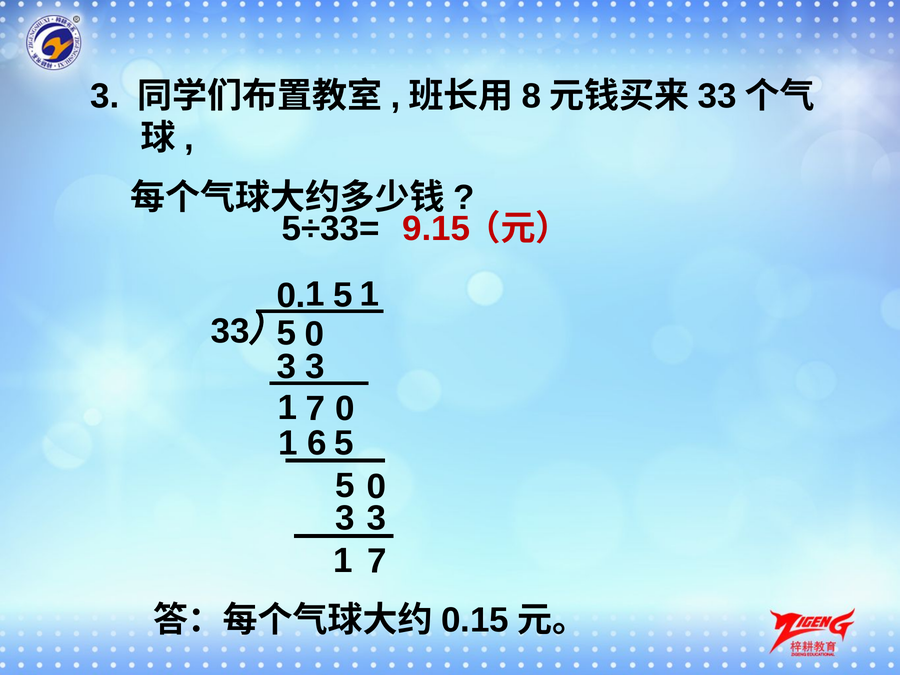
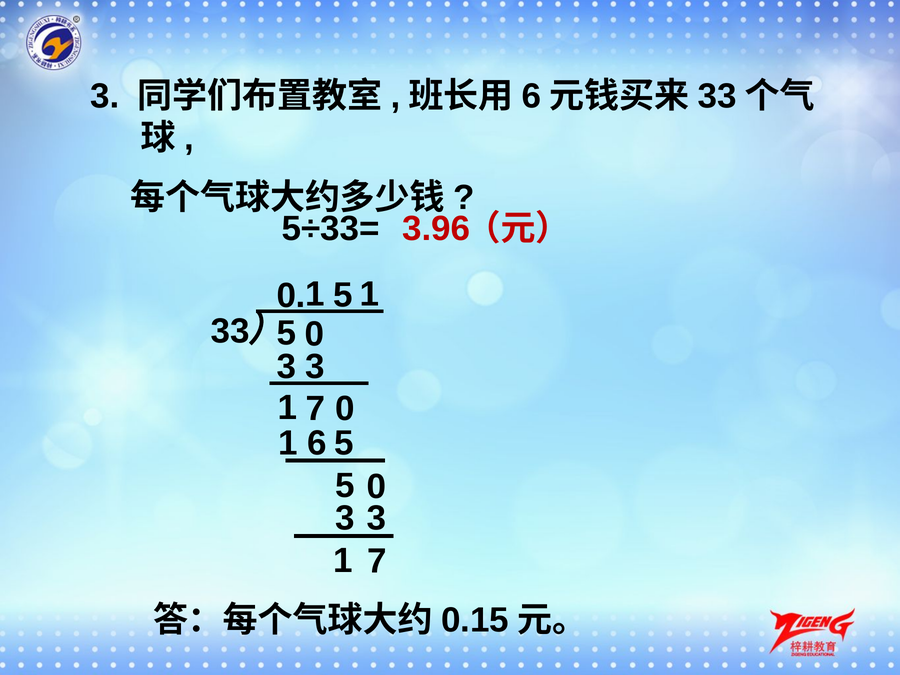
8: 8 -> 6 (531, 96)
9.15: 9.15 -> 3.96 (436, 229)
